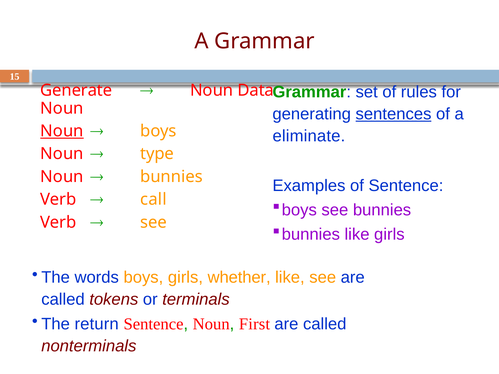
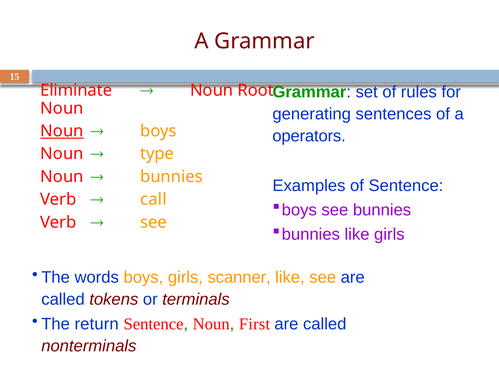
Generate: Generate -> Eliminate (76, 90)
Data: Data -> Root (256, 90)
sentences underline: present -> none (393, 114)
eliminate: eliminate -> operators (309, 136)
whether: whether -> scanner (239, 278)
